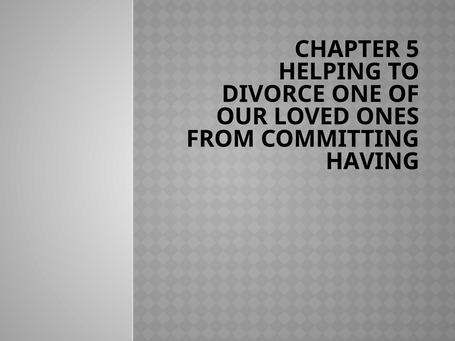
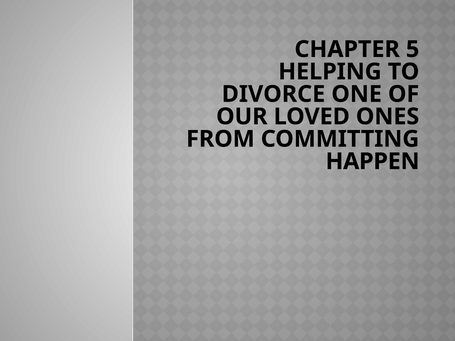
HAVING: HAVING -> HAPPEN (373, 162)
